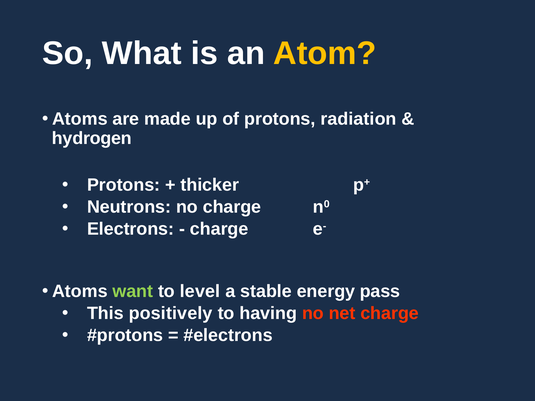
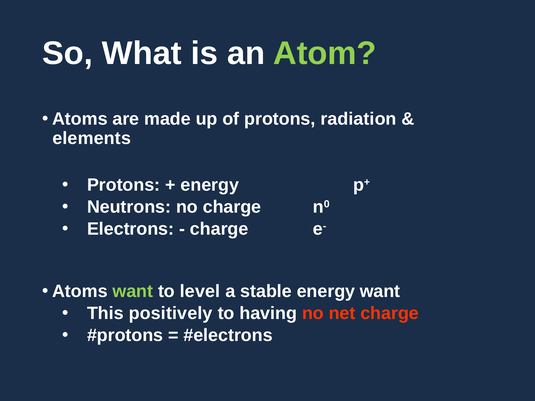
Atom colour: yellow -> light green (325, 54)
hydrogen: hydrogen -> elements (92, 138)
thicker: thicker -> energy (210, 185)
energy pass: pass -> want (380, 291)
